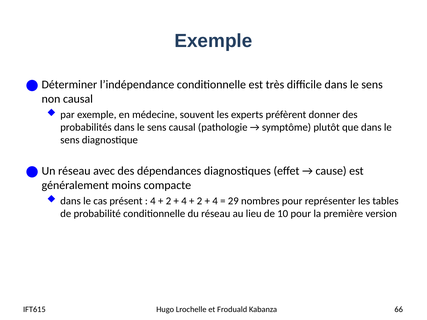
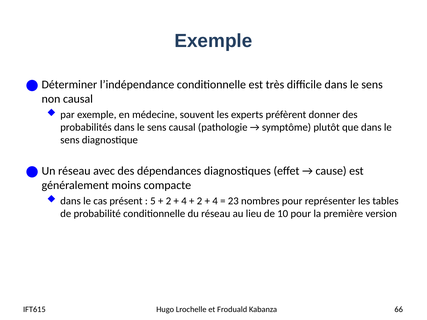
4: 4 -> 5 (153, 201)
29: 29 -> 23 (233, 201)
